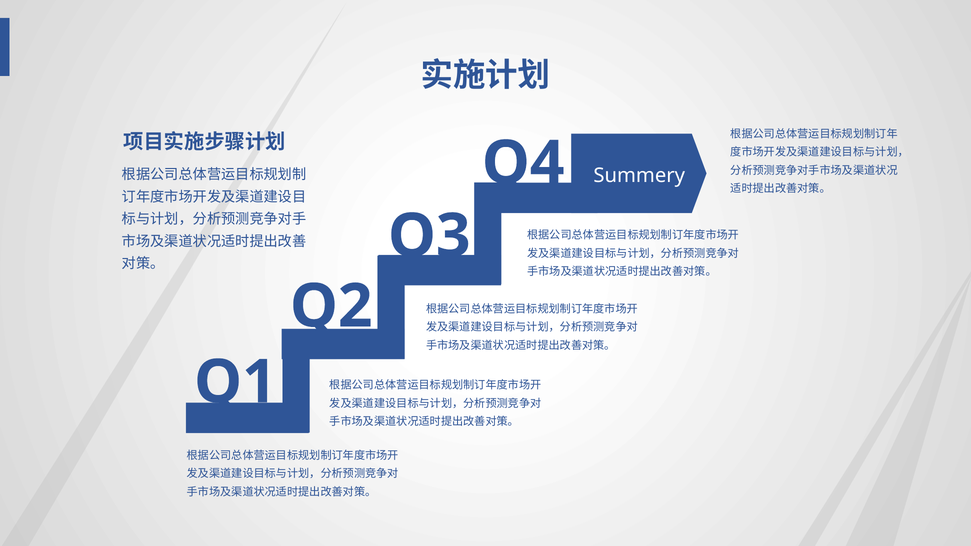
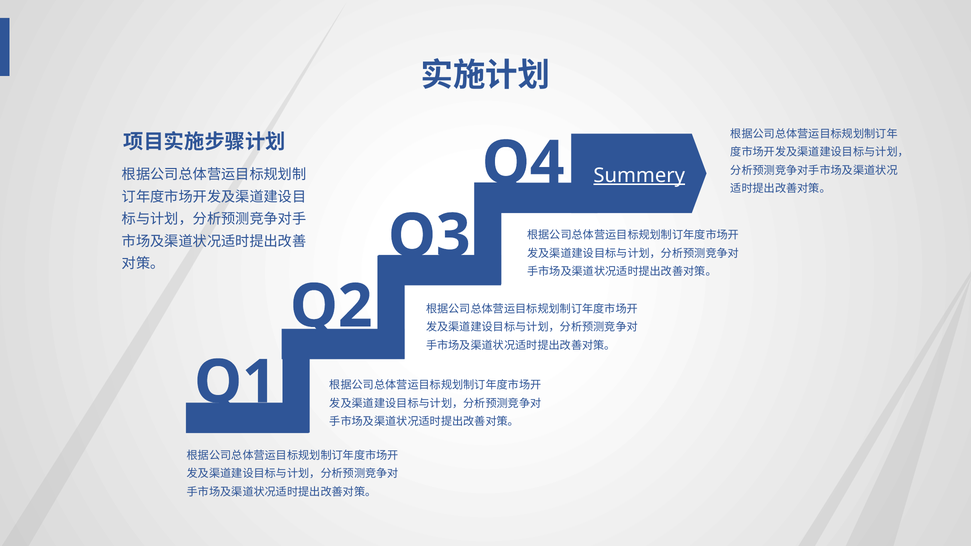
Summery underline: none -> present (639, 176)
